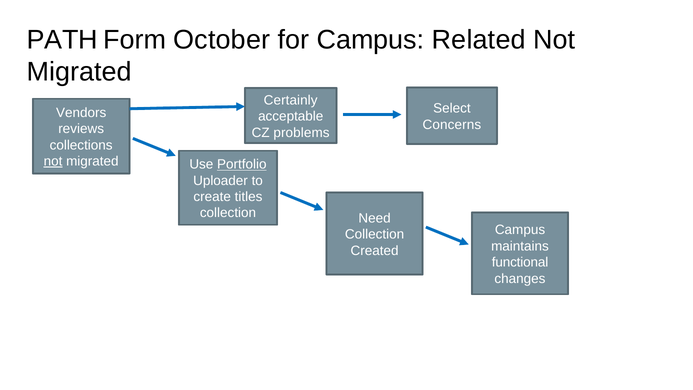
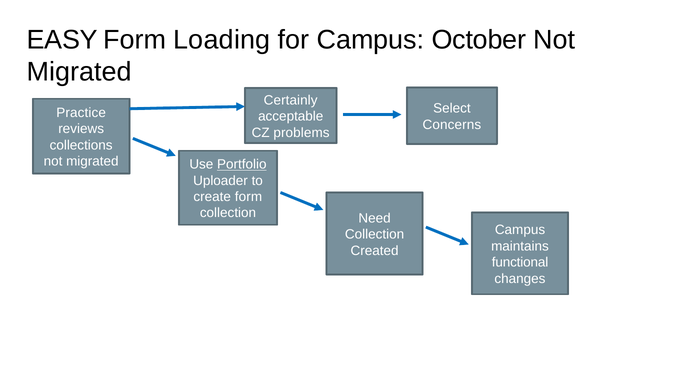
PATH: PATH -> EASY (62, 40)
October: October -> Loading (222, 40)
Related: Related -> October (479, 40)
Vendors: Vendors -> Practice (81, 113)
not underline: present -> none (53, 161)
create titles: titles -> form (248, 197)
